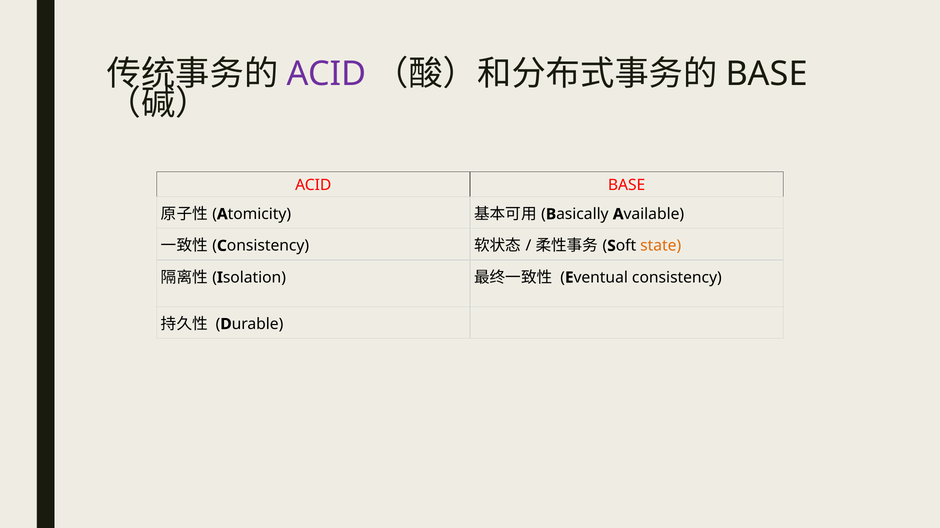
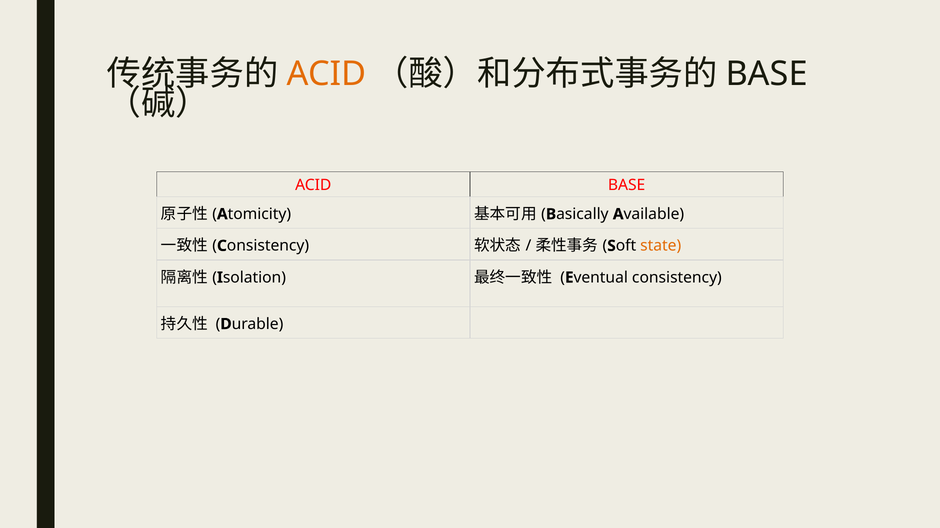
ACID colour: purple -> orange (326, 74)
